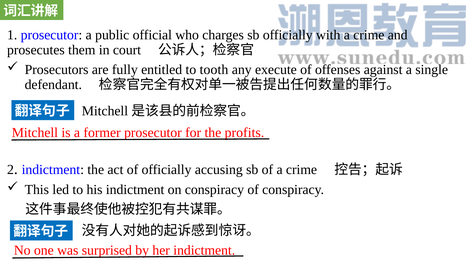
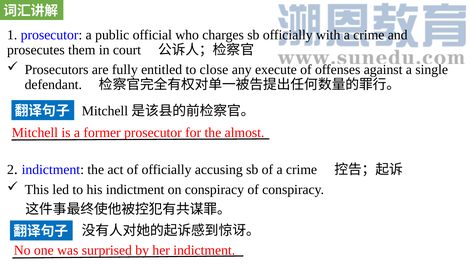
tooth: tooth -> close (214, 70)
profits: profits -> almost (245, 132)
